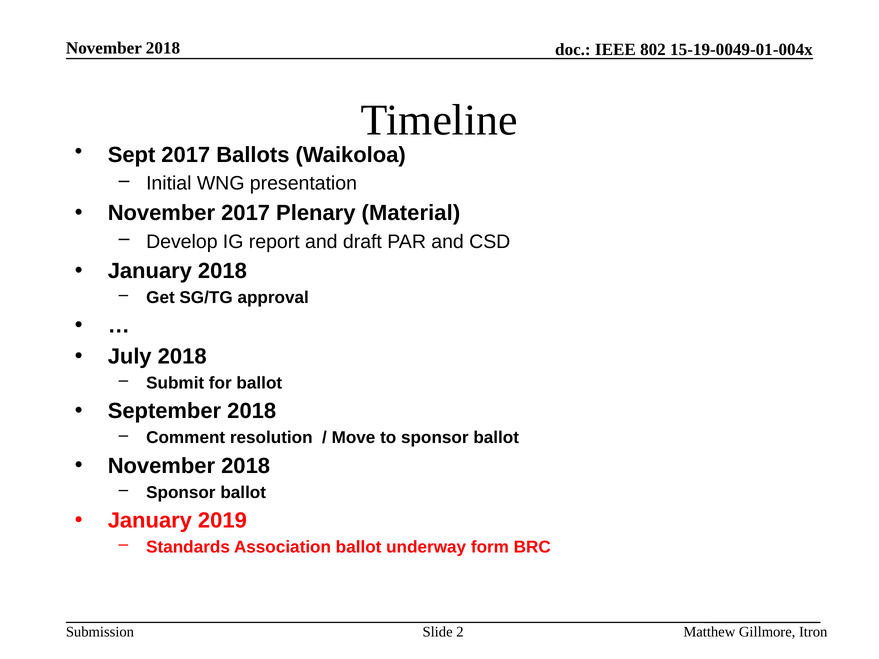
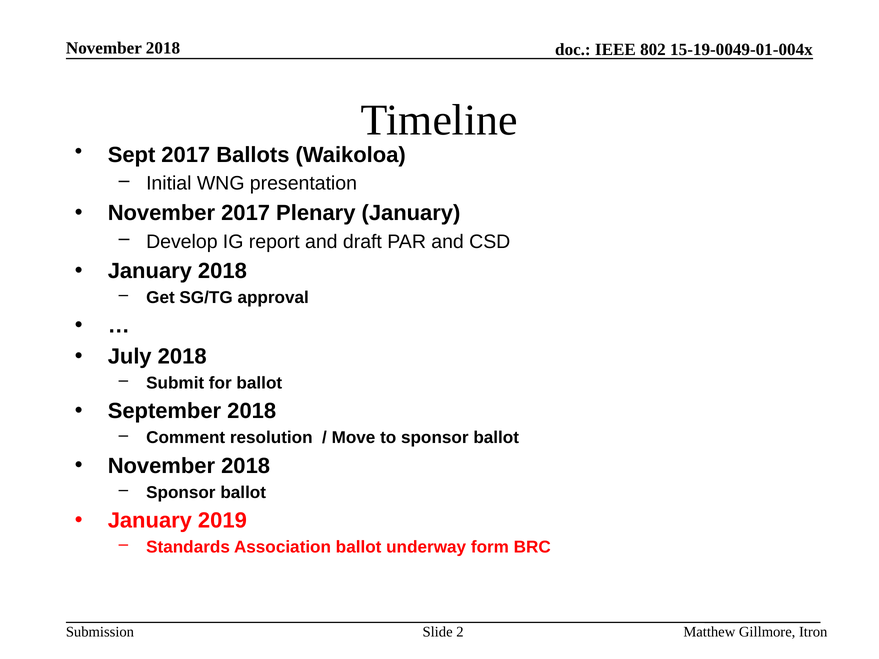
Plenary Material: Material -> January (411, 213)
